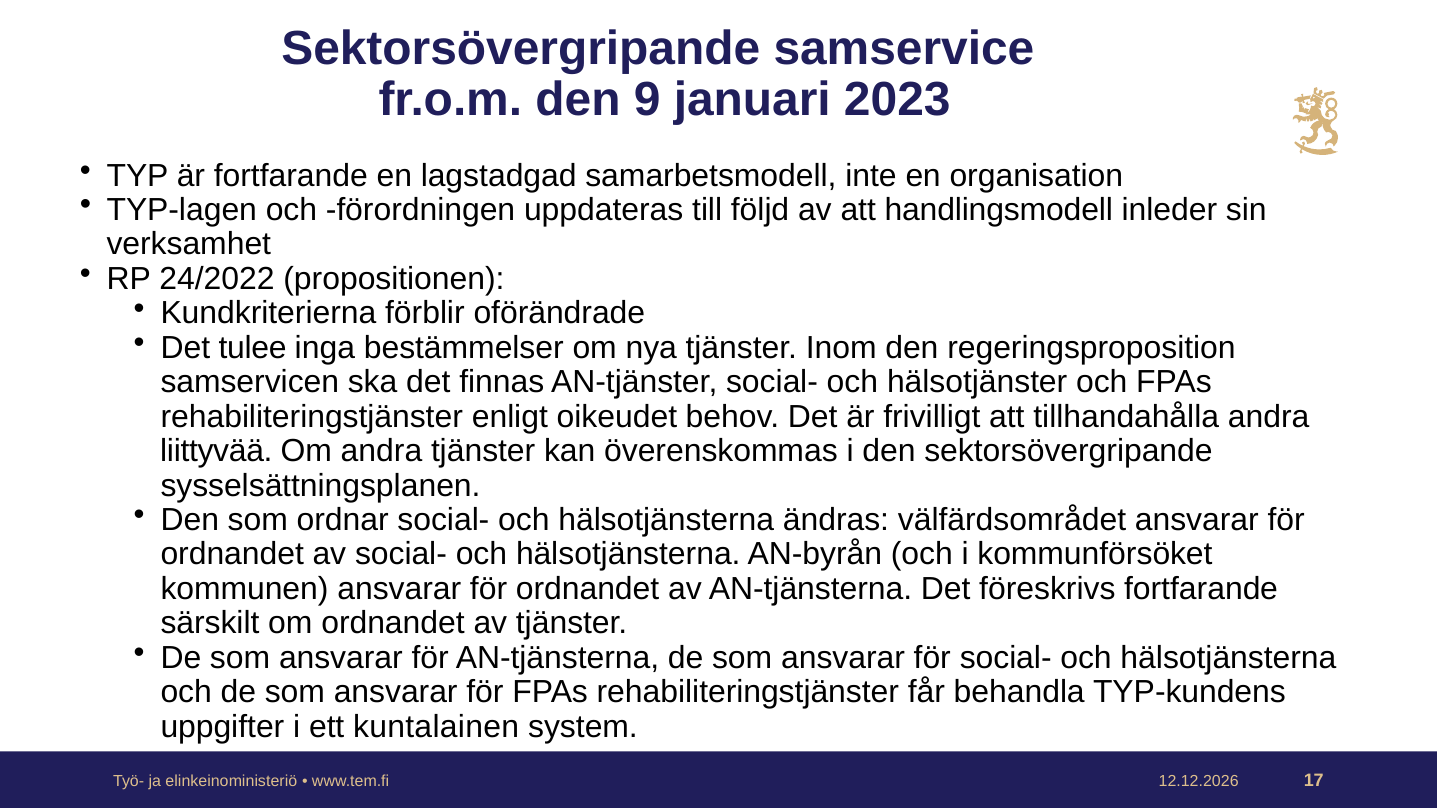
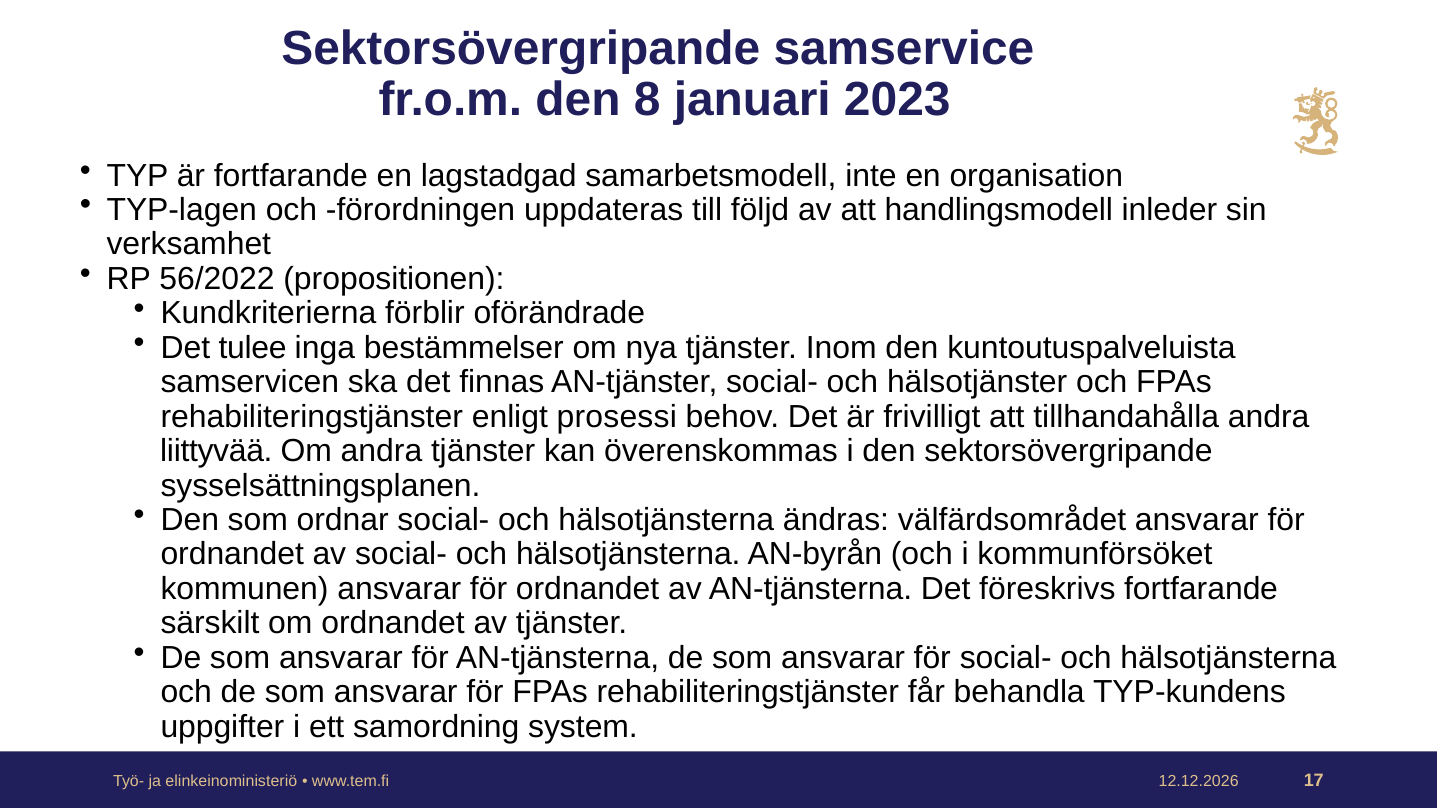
9: 9 -> 8 (647, 100)
24/2022: 24/2022 -> 56/2022 (217, 279)
regeringsproposition: regeringsproposition -> kuntoutuspalveluista (1091, 348)
oikeudet: oikeudet -> prosessi (617, 417)
kuntalainen: kuntalainen -> samordning (436, 727)
